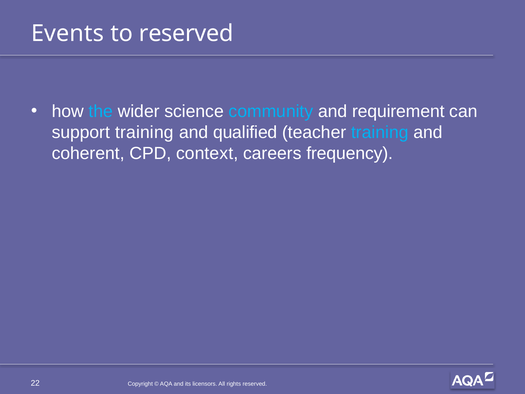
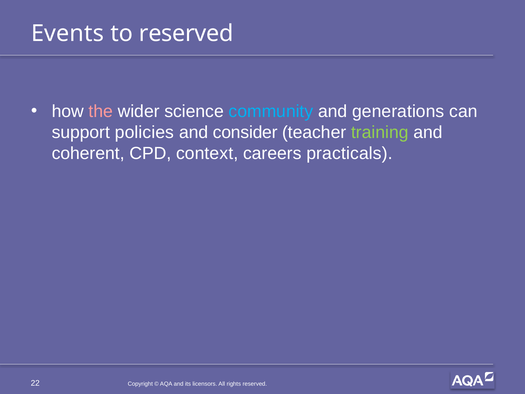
the colour: light blue -> pink (101, 111)
requirement: requirement -> generations (398, 111)
support training: training -> policies (144, 132)
qualified: qualified -> consider (245, 132)
training colour: light blue -> light green (380, 132)
frequency: frequency -> practicals (350, 153)
